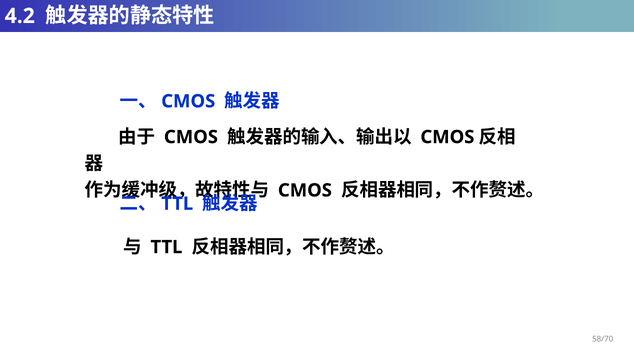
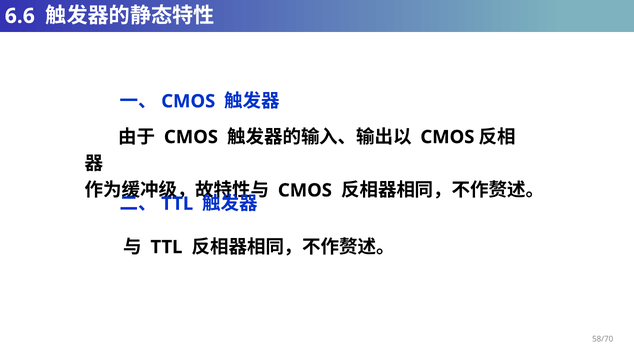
4.2: 4.2 -> 6.6 (20, 16)
